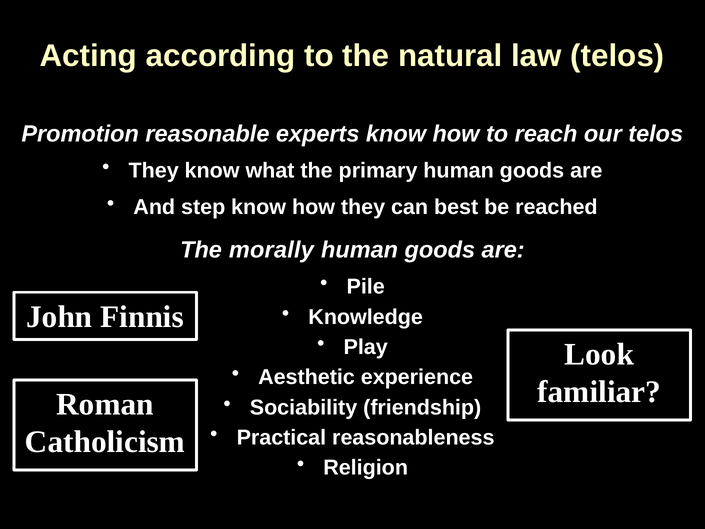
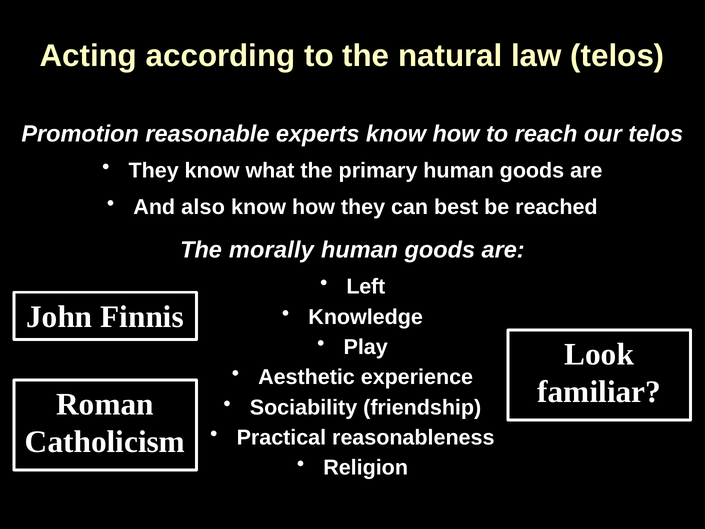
step: step -> also (203, 207)
Pile: Pile -> Left (366, 287)
